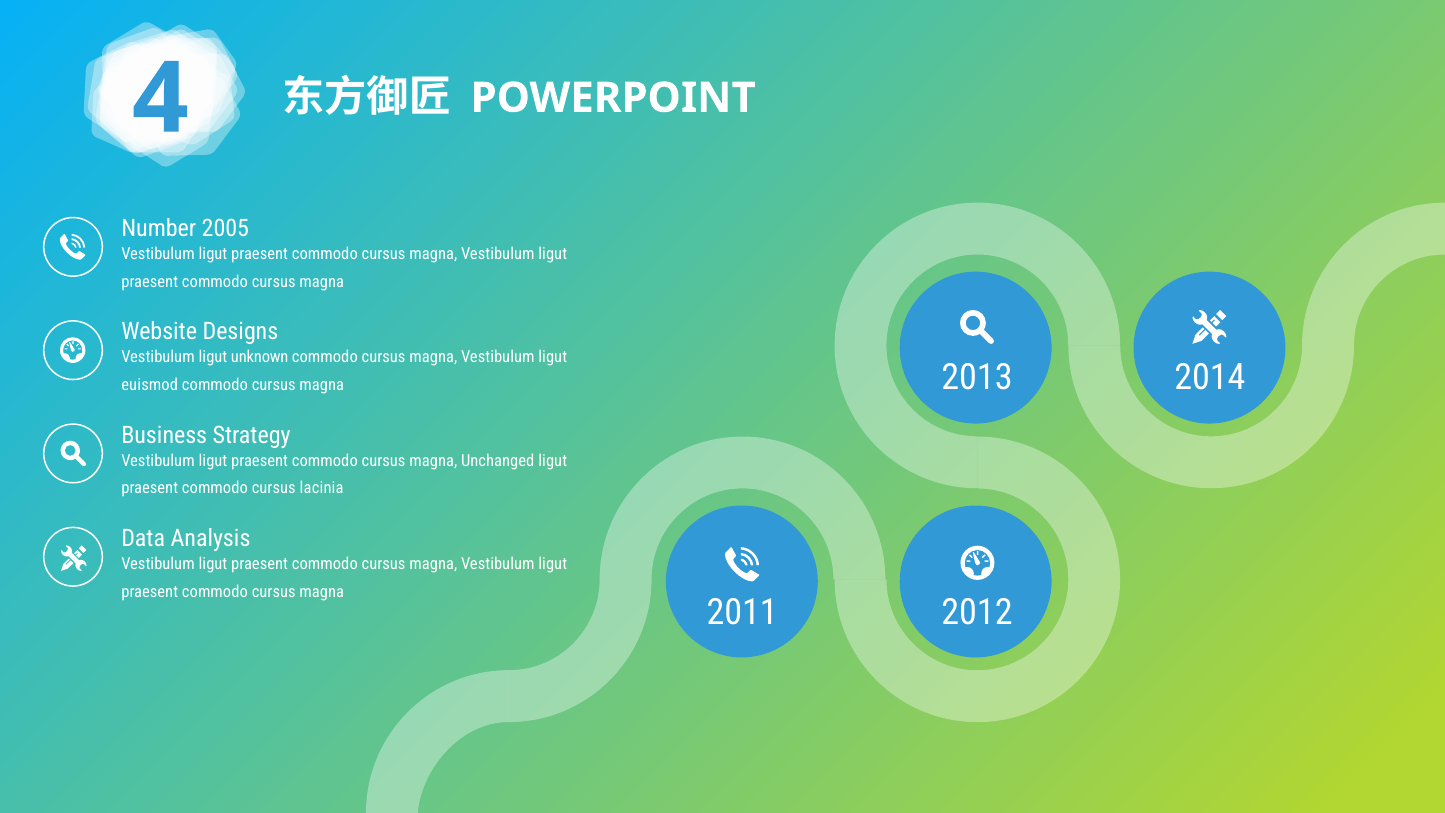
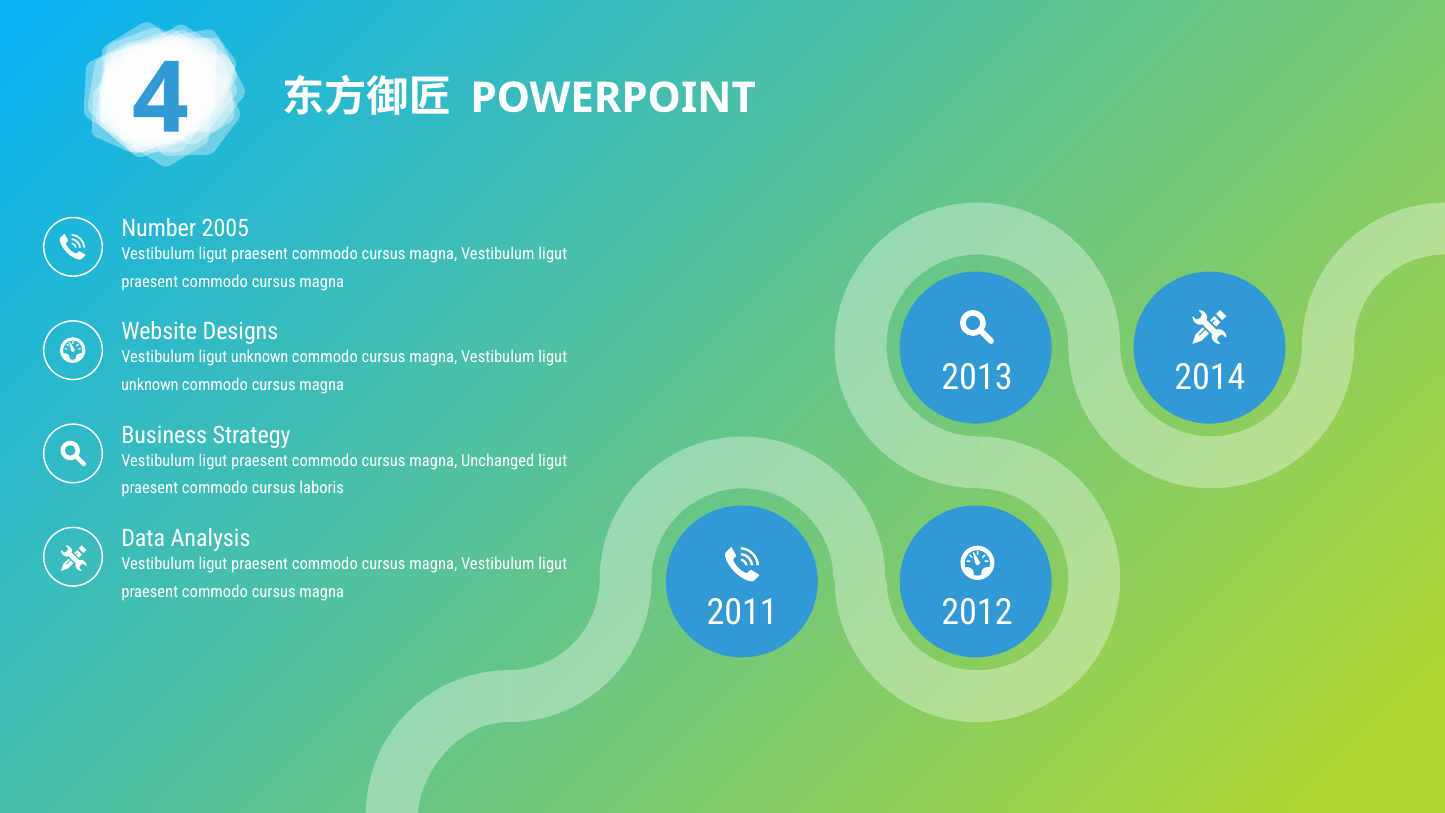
euismod: euismod -> unknown (150, 385)
lacinia: lacinia -> laboris (322, 488)
